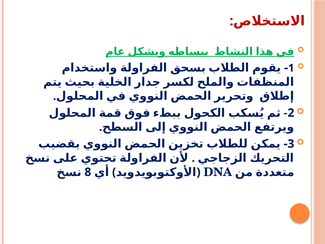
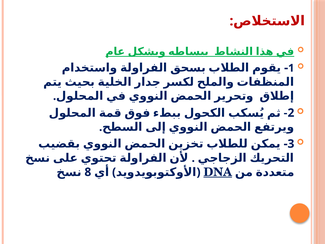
DNA underline: none -> present (218, 172)
